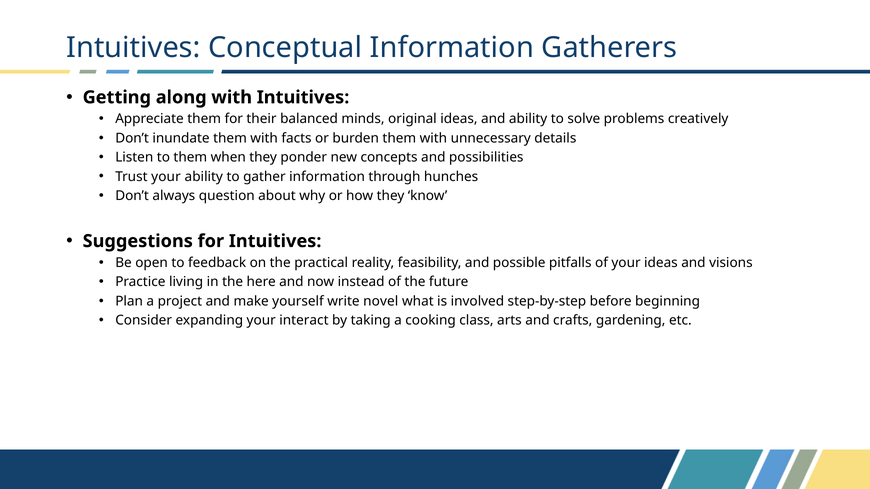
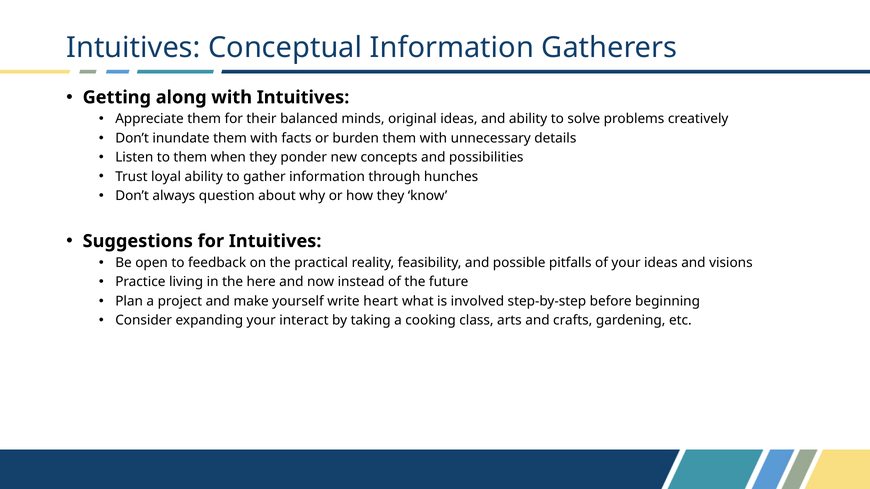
Trust your: your -> loyal (166, 177)
novel: novel -> heart (381, 301)
